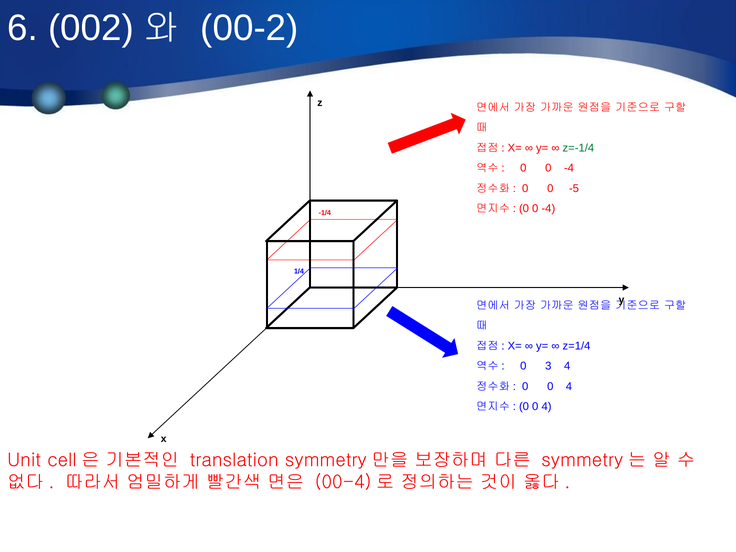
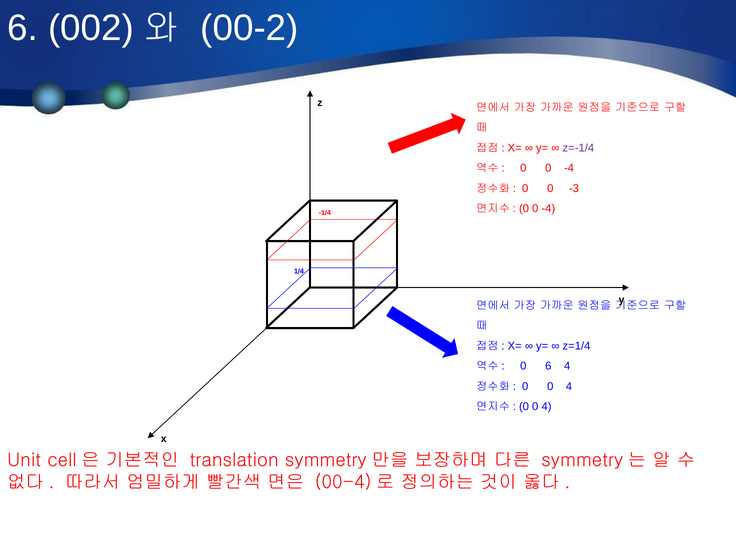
z=-1/4 colour: green -> purple (578, 148)
-5: -5 -> -3 (574, 188)
0 3: 3 -> 6 (548, 366)
